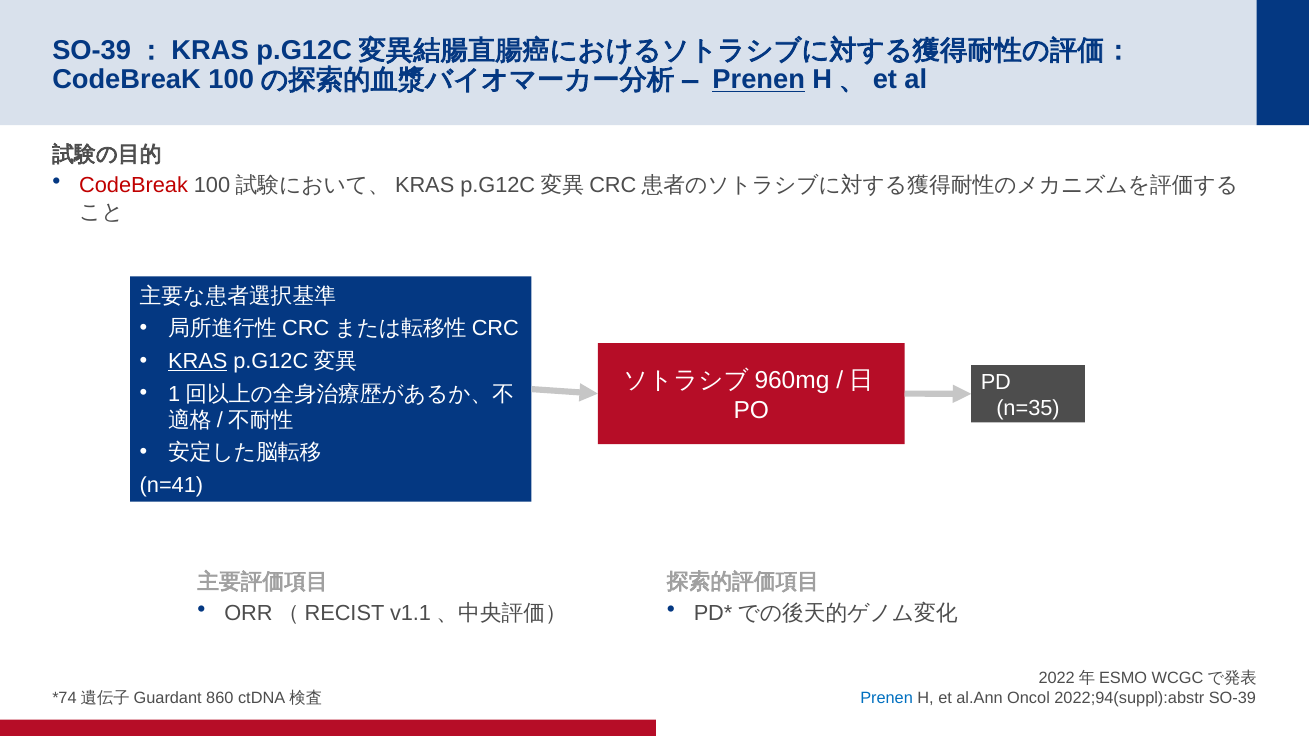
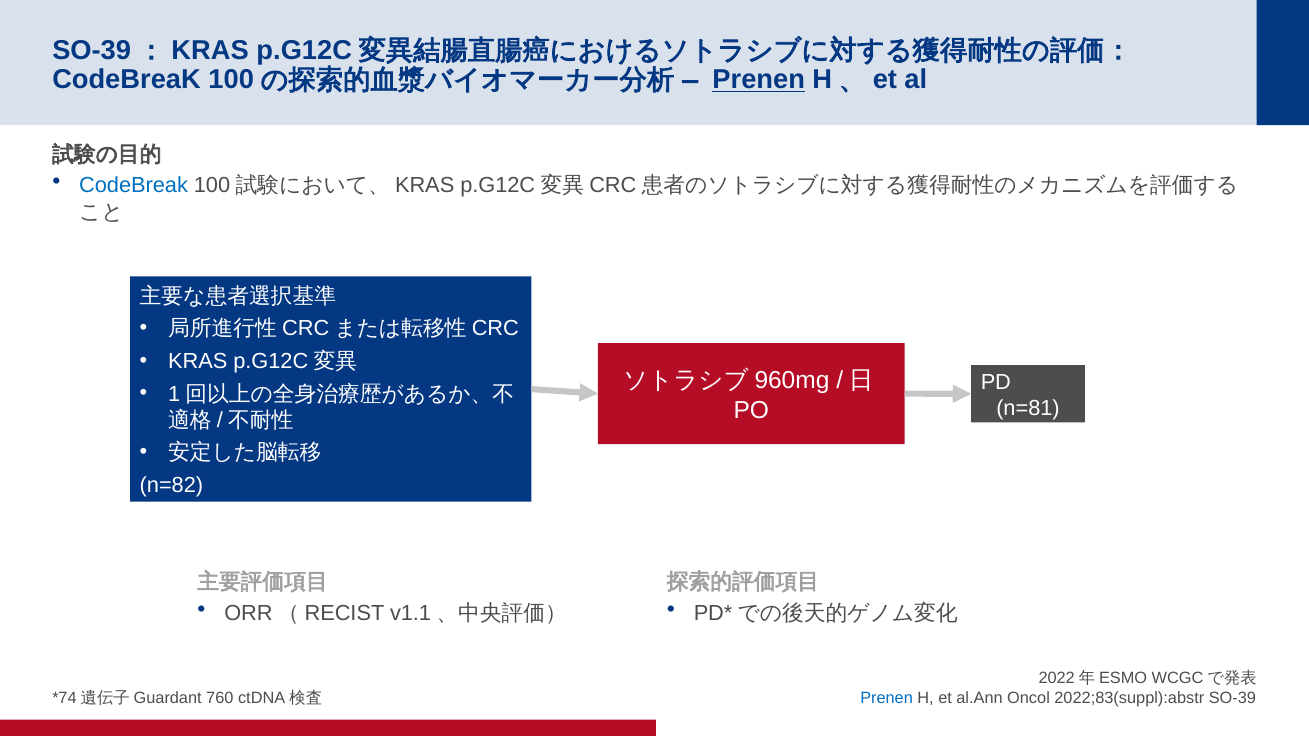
CodeBreak colour: red -> blue (134, 186)
KRAS underline: present -> none (198, 361)
n=35: n=35 -> n=81 (1028, 409)
n=41: n=41 -> n=82 (171, 486)
860: 860 -> 760 (220, 698)
2022;94(suppl):abstr: 2022;94(suppl):abstr -> 2022;83(suppl):abstr (1129, 698)
